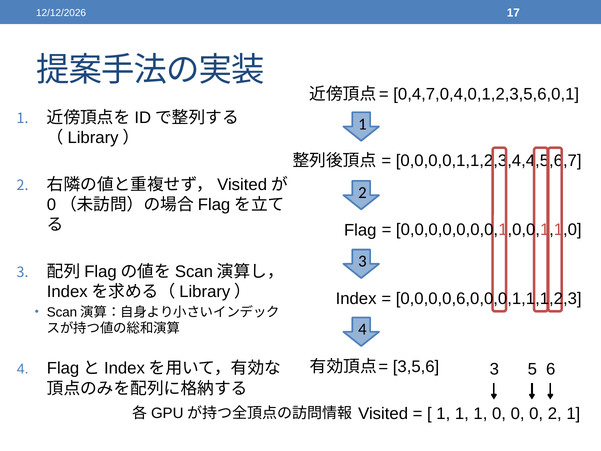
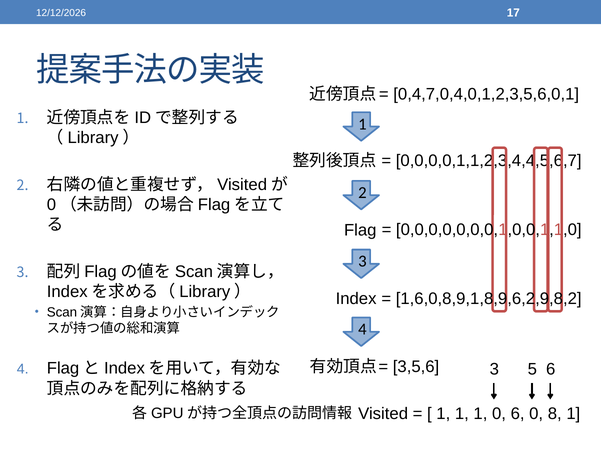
0,0,0,0,6,0,0,0,1,1,1,2,3: 0,0,0,0,6,0,0,0,1,1,1,2,3 -> 1,6,0,8,9,1,8,9,6,2,9,8,2 (489, 298)
1 0 0: 0 -> 6 (518, 413)
0 2: 2 -> 8 (555, 413)
